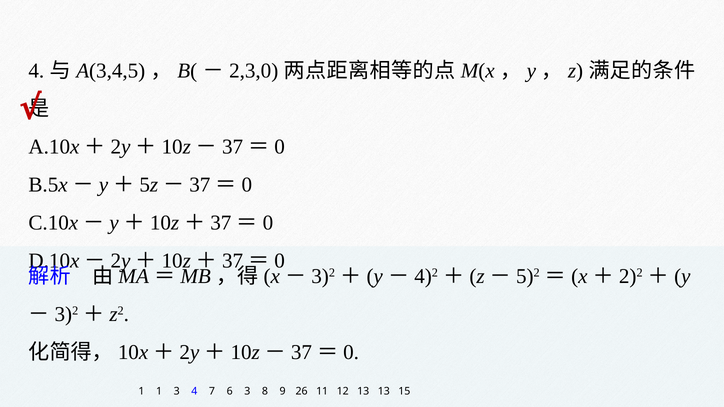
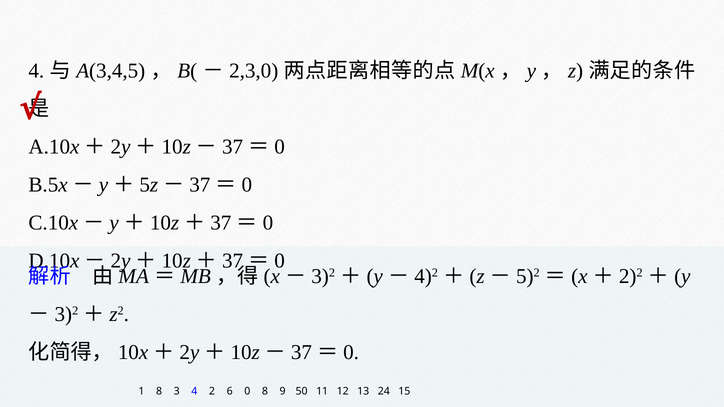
1 1: 1 -> 8 (159, 391)
7: 7 -> 2 (212, 391)
6 3: 3 -> 0 (247, 391)
26: 26 -> 50 (302, 391)
13 13: 13 -> 24 (384, 391)
